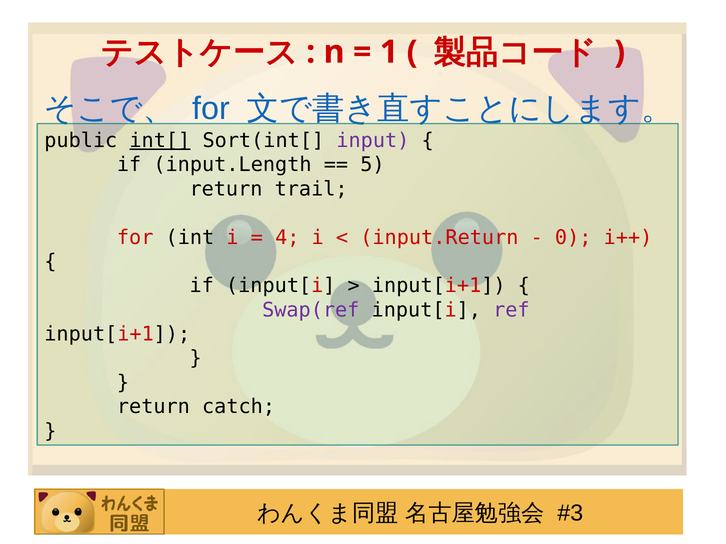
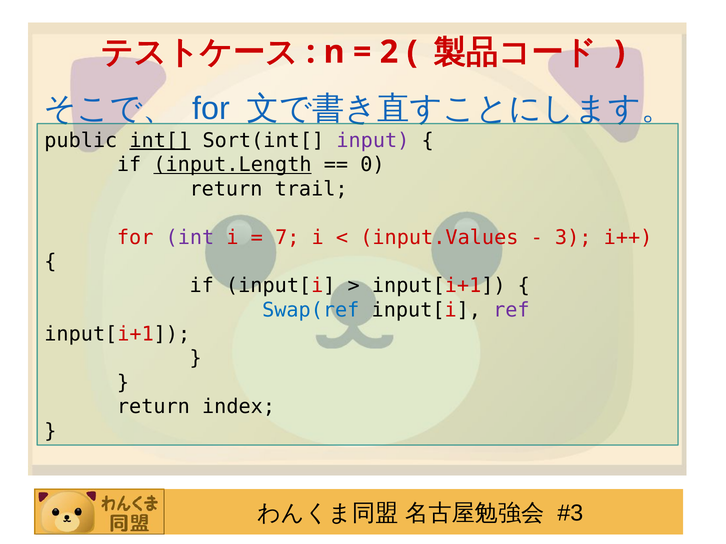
1: 1 -> 2 (389, 52)
input.Length underline: none -> present (232, 165)
5: 5 -> 0 (372, 165)
int colour: black -> purple (190, 238)
4: 4 -> 7 (287, 238)
input.Return: input.Return -> input.Values (439, 238)
0: 0 -> 3 (573, 238)
Swap(ref colour: purple -> blue (311, 310)
catch: catch -> index (239, 407)
